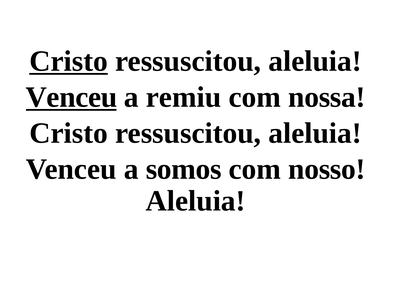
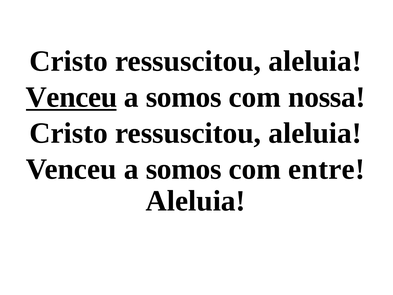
Cristo underline: present -> none (69, 61)
remiu: remiu -> somos (184, 97)
nosso: nosso -> entre (327, 169)
